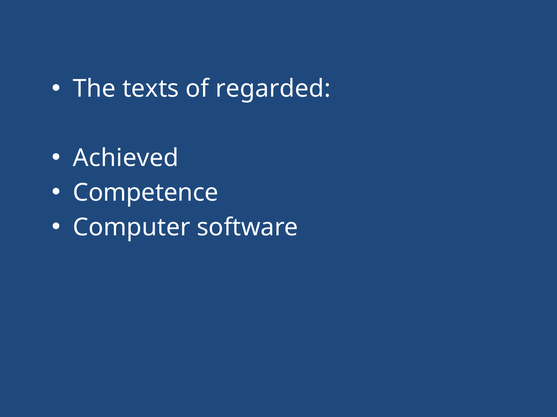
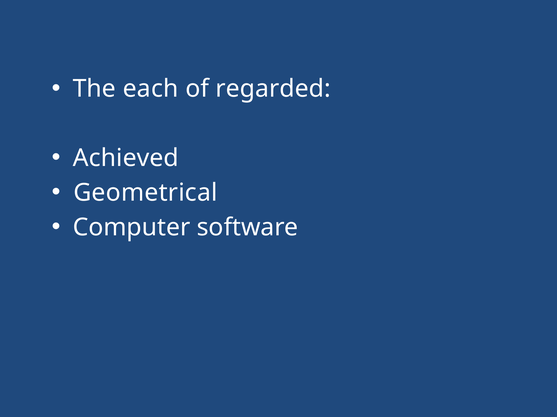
texts: texts -> each (151, 89)
Competence: Competence -> Geometrical (145, 193)
